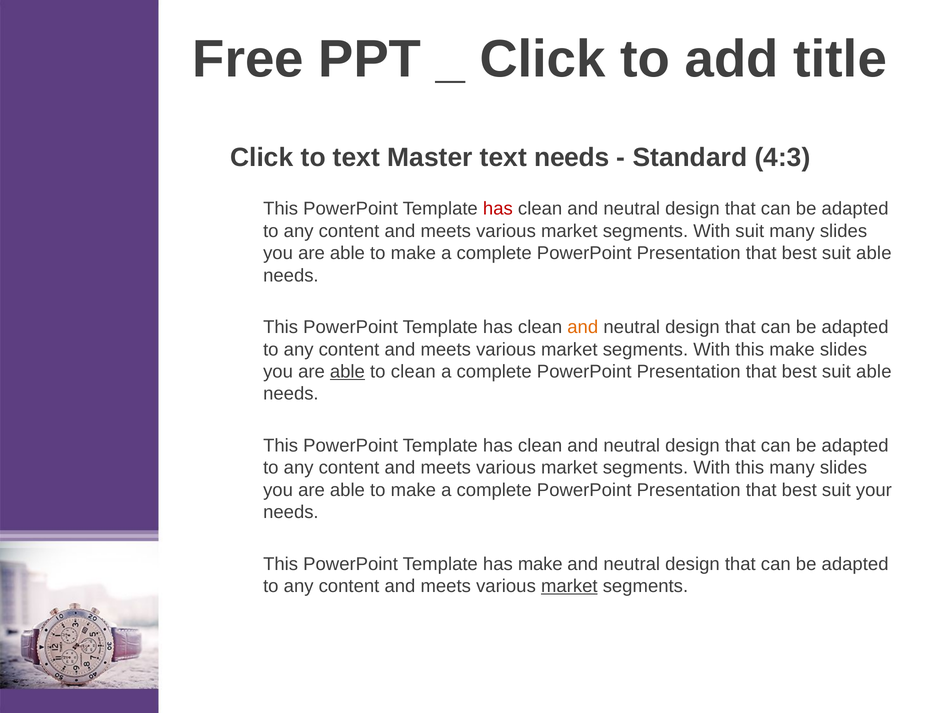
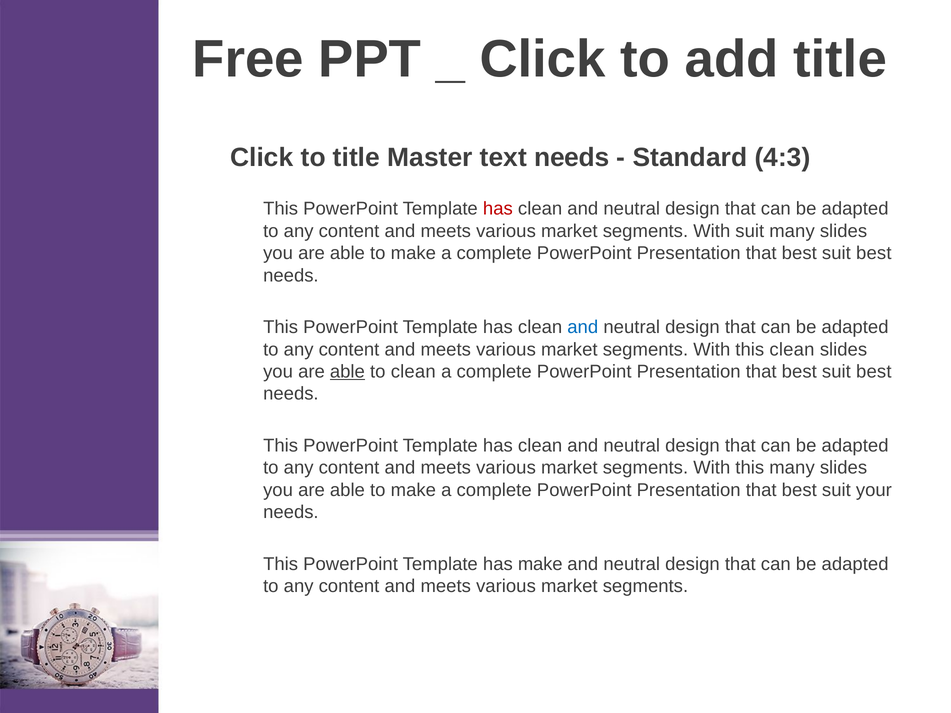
to text: text -> title (356, 158)
able: able -> best (874, 253)
and colour: orange -> blue (583, 327)
this make: make -> clean (792, 350)
able: able -> best (874, 372)
market underline: present -> none (569, 586)
